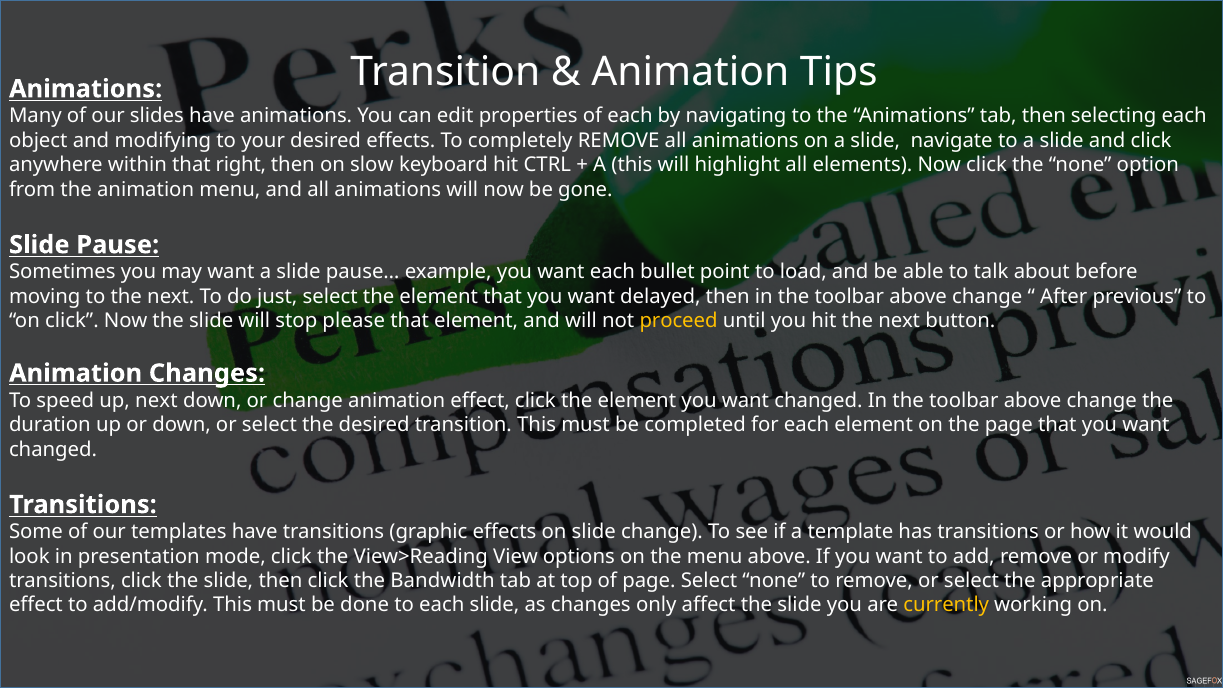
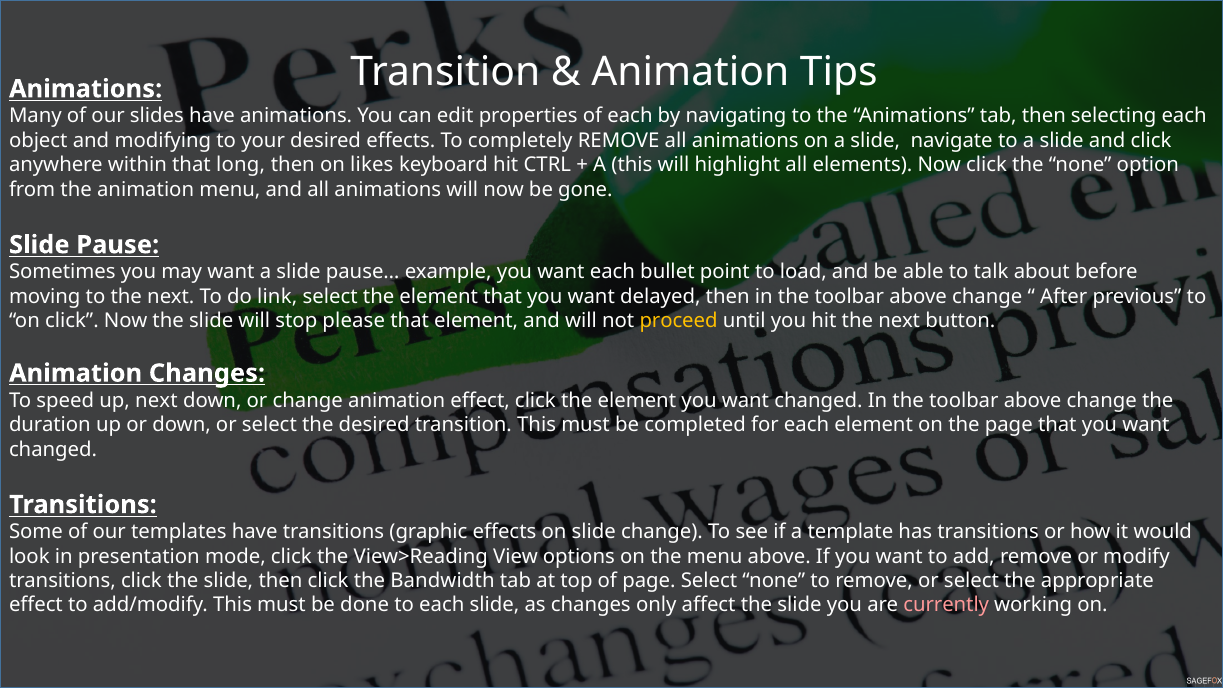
right: right -> long (241, 165)
slow: slow -> likes (372, 165)
just: just -> link (277, 296)
currently colour: yellow -> pink (946, 605)
